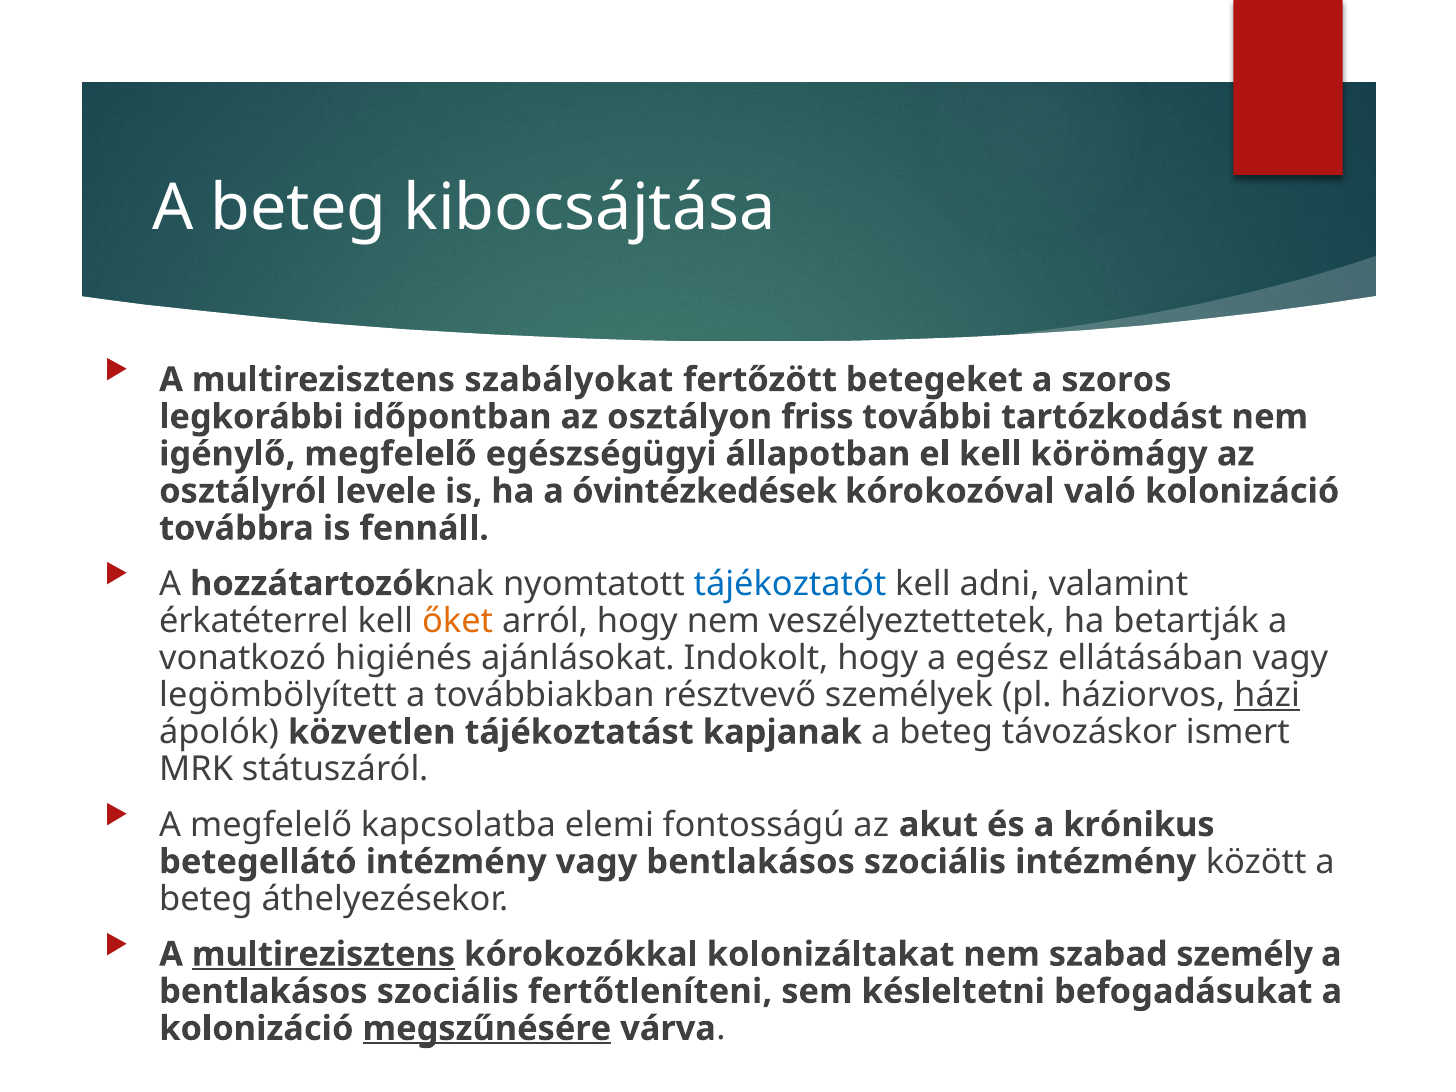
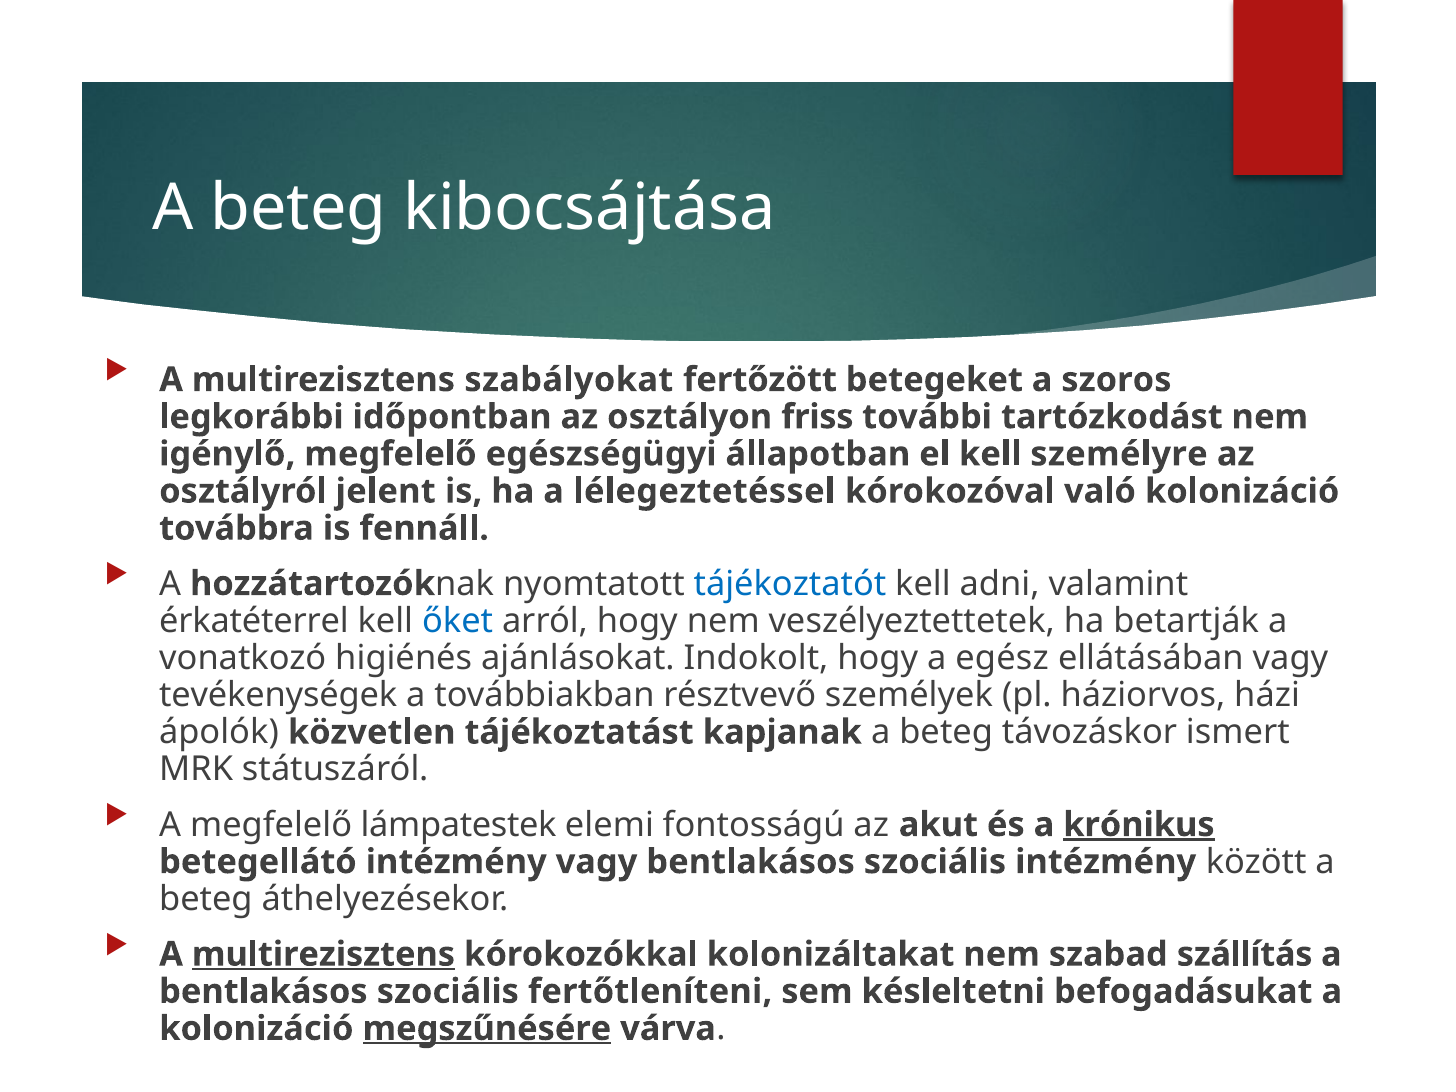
körömágy: körömágy -> személyre (1119, 454)
levele: levele -> jelent (386, 491)
óvintézkedések: óvintézkedések -> lélegeztetéssel (704, 491)
őket colour: orange -> blue (458, 621)
legömbölyített: legömbölyített -> tevékenységek (278, 695)
házi underline: present -> none (1267, 695)
kapcsolatba: kapcsolatba -> lámpatestek (459, 825)
krónikus underline: none -> present (1139, 825)
személy: személy -> szállítás (1245, 954)
